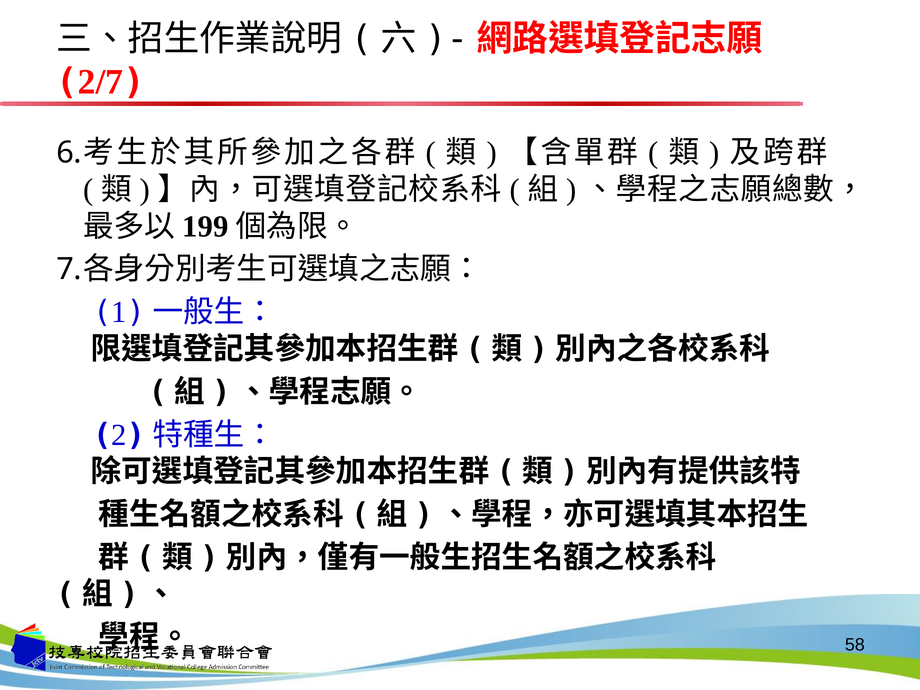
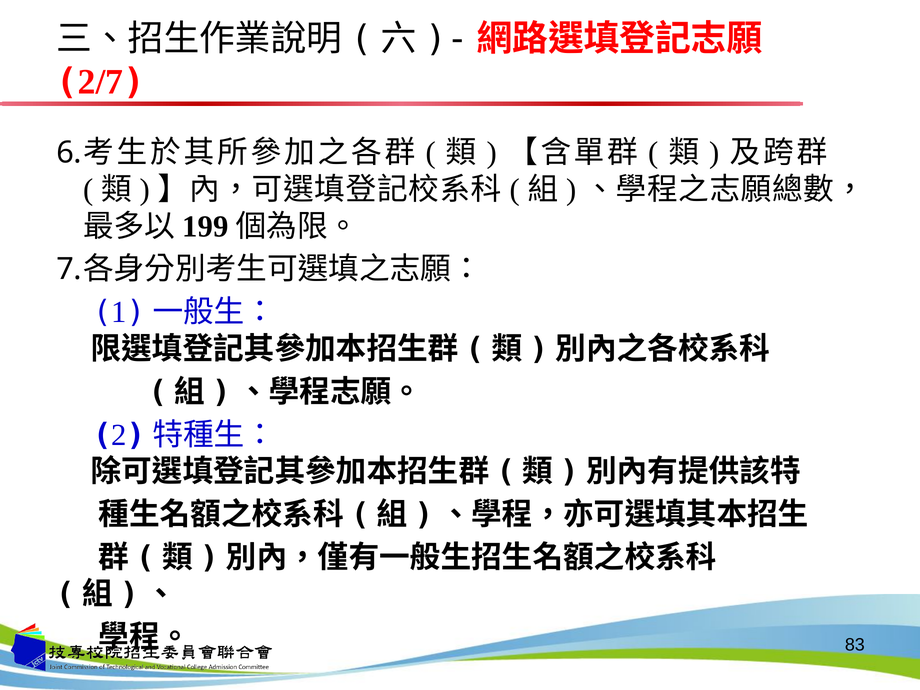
58: 58 -> 83 (855, 645)
